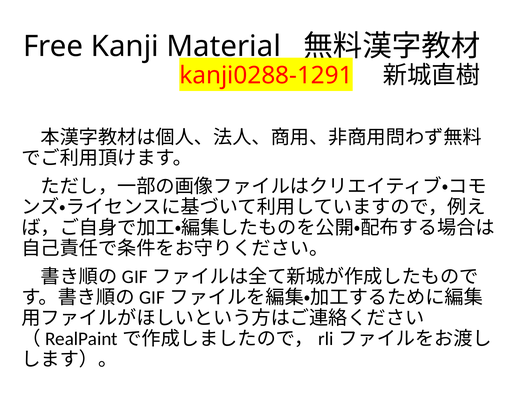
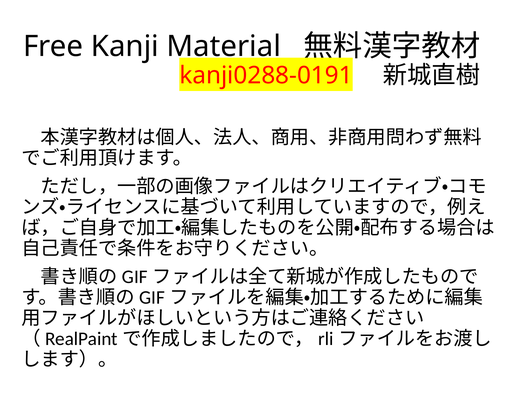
kanji0288-1291: kanji0288-1291 -> kanji0288-0191 (266, 75)
